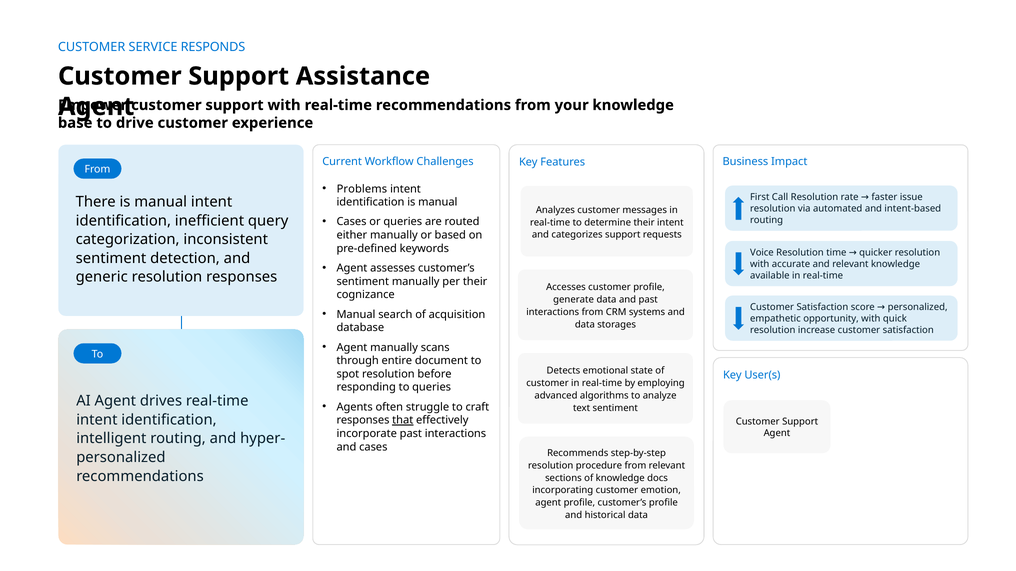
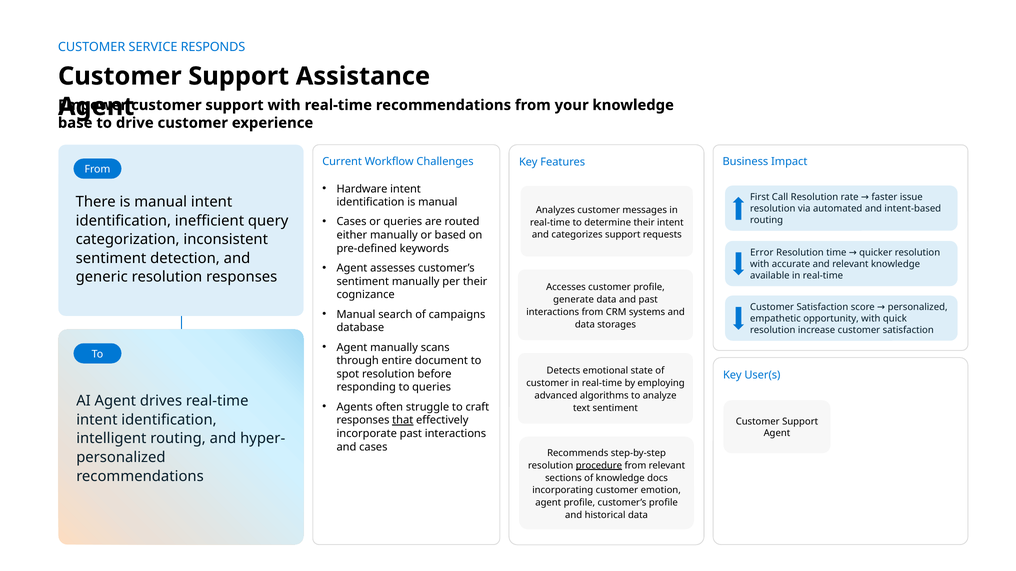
Problems: Problems -> Hardware (362, 189)
Voice: Voice -> Error (762, 253)
acquisition: acquisition -> campaigns (457, 315)
procedure underline: none -> present (599, 466)
